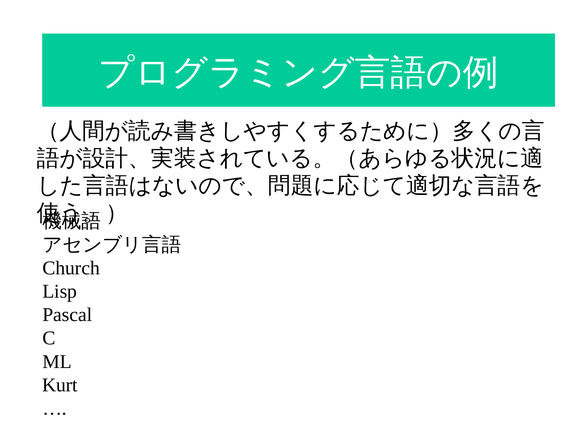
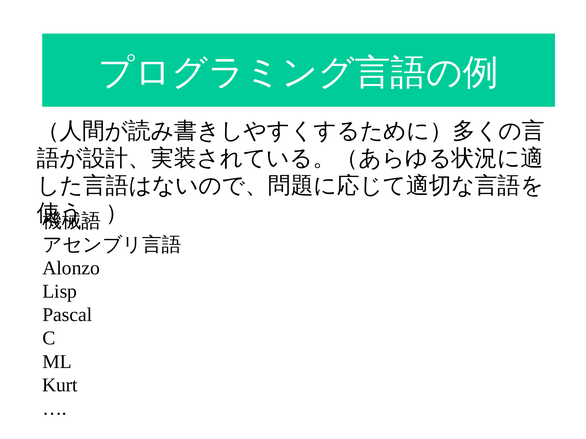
Church: Church -> Alonzo (71, 268)
